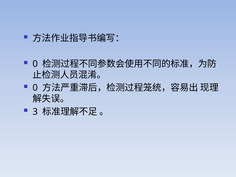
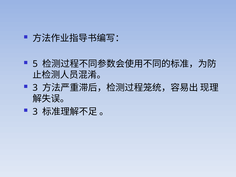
0: 0 -> 5 (35, 64)
0: 0 -> 3 (35, 88)
